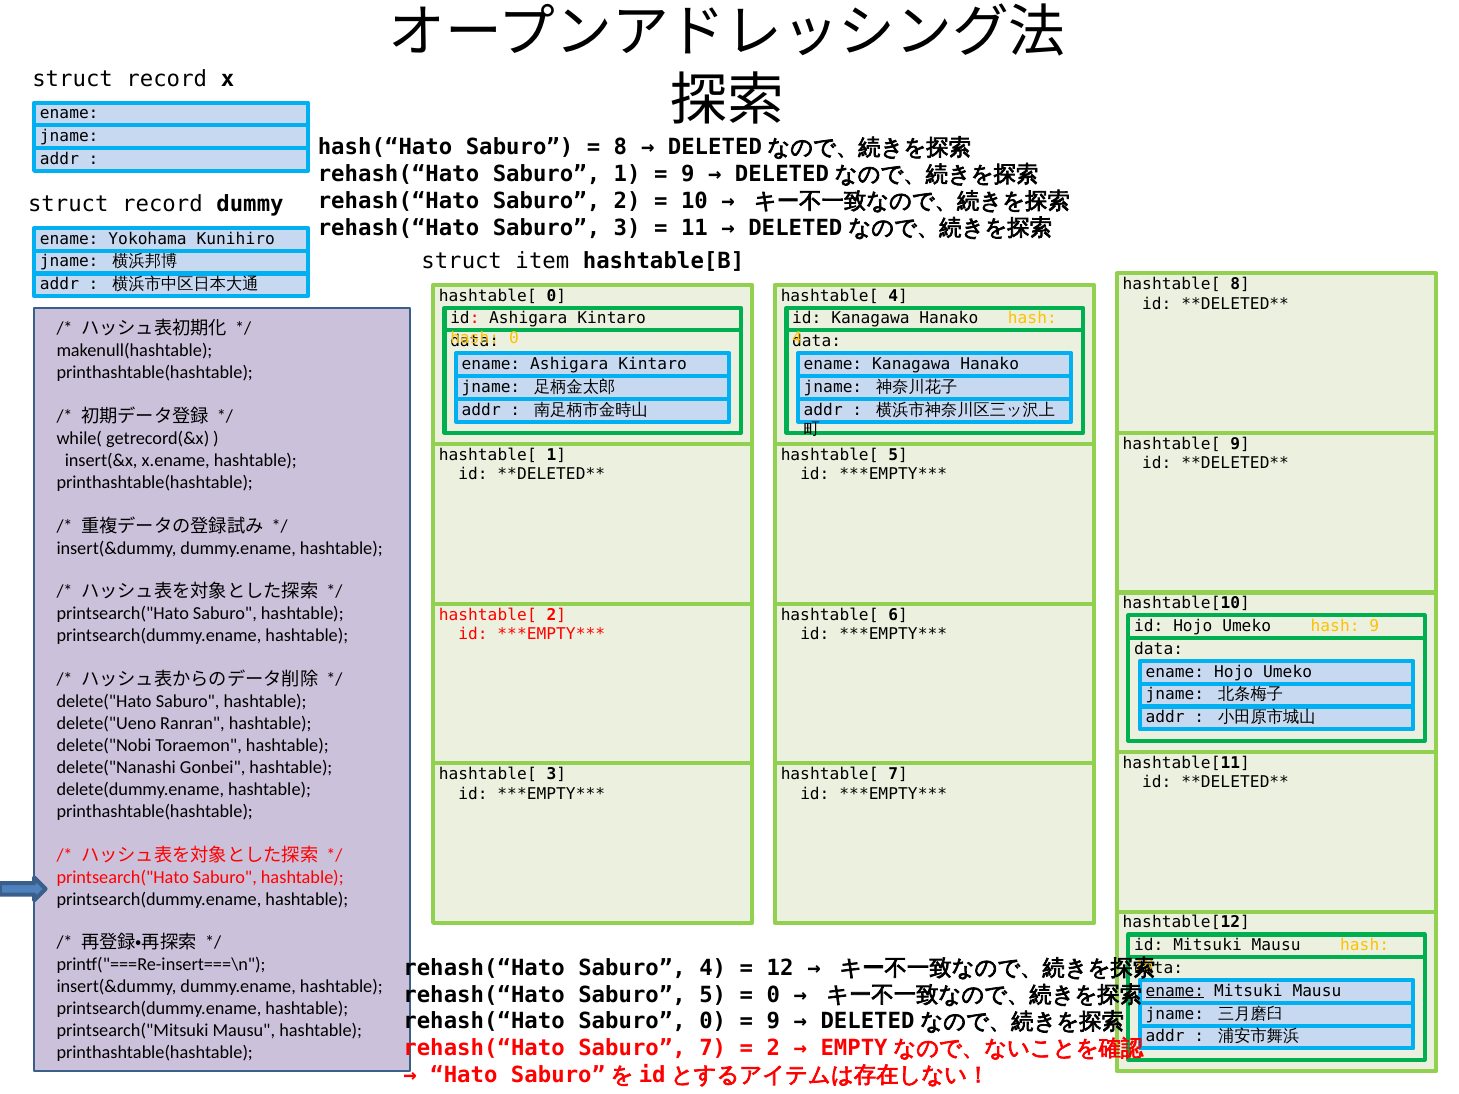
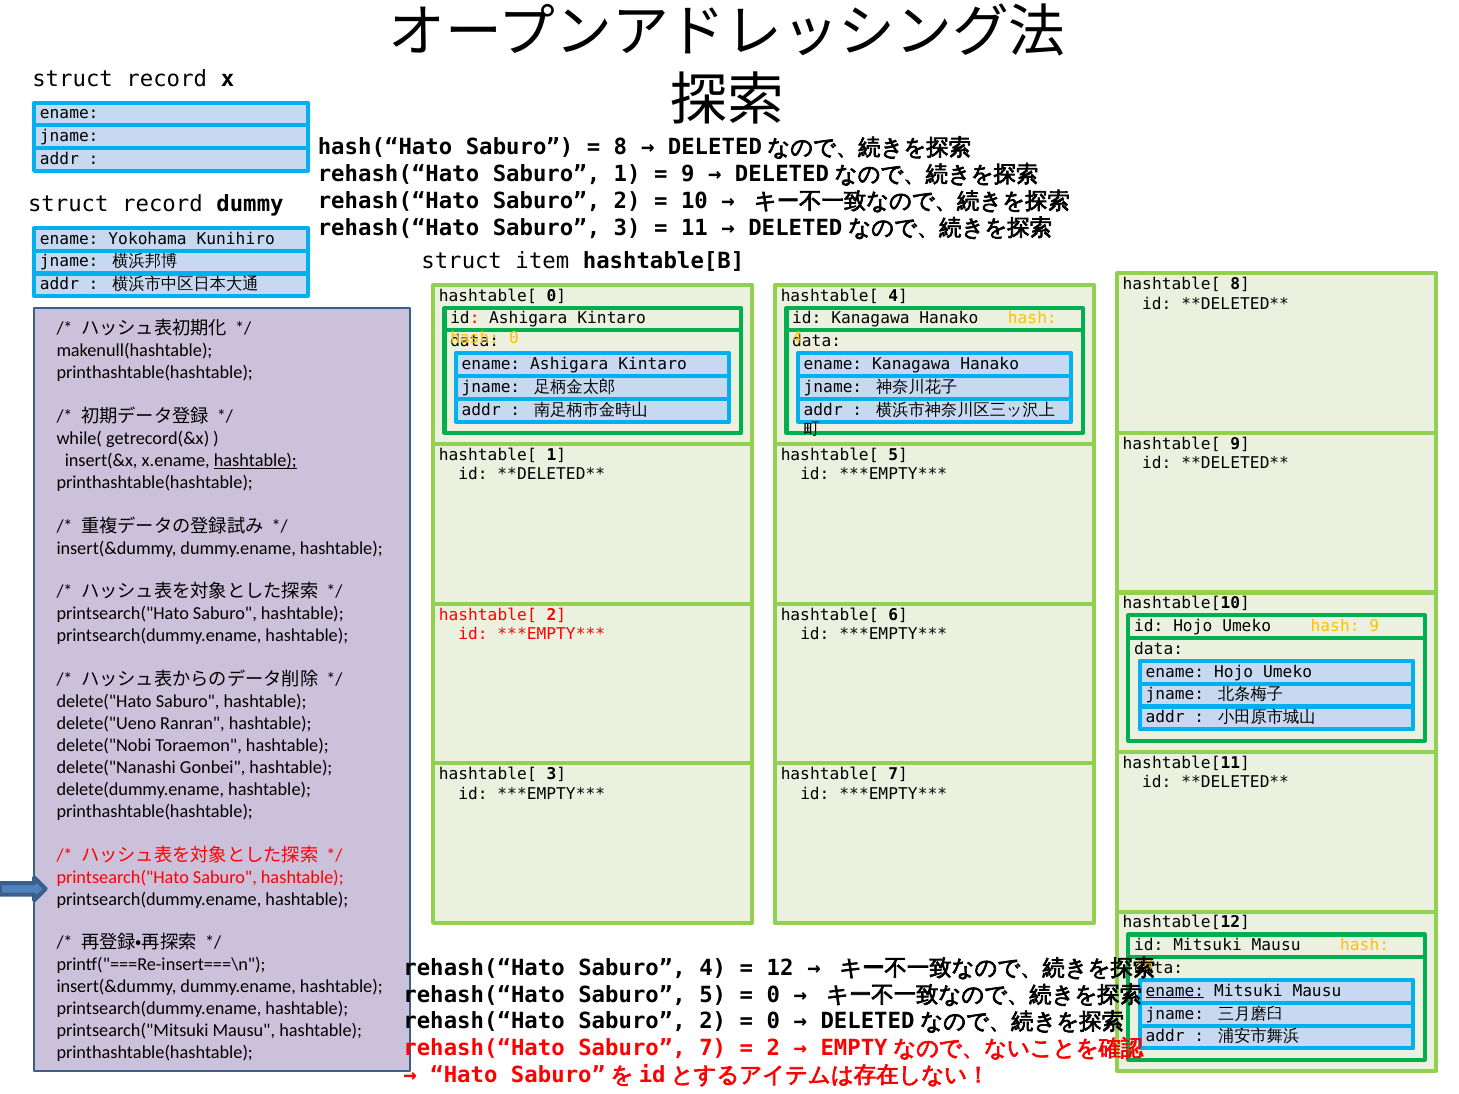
hashtable underline: none -> present (255, 460)
0: 0 -> 2 (713, 1022)
9: 9 -> 0 (773, 1022)
